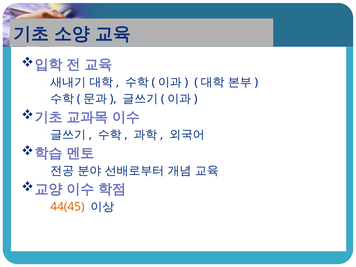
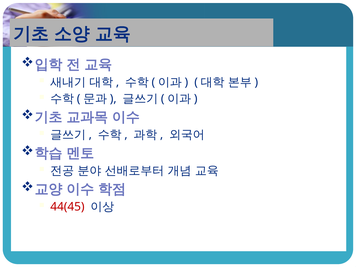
44(45 colour: orange -> red (67, 207)
